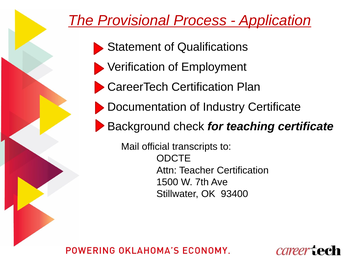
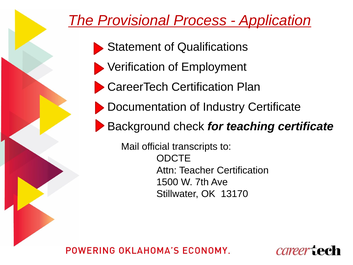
93400: 93400 -> 13170 (234, 194)
